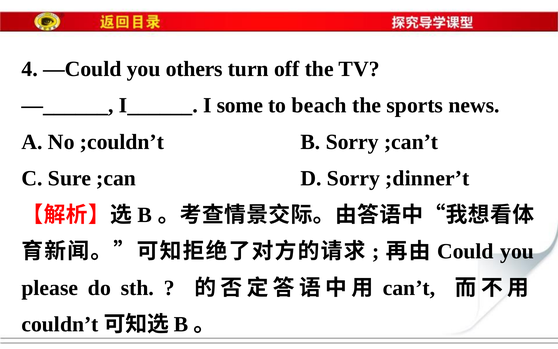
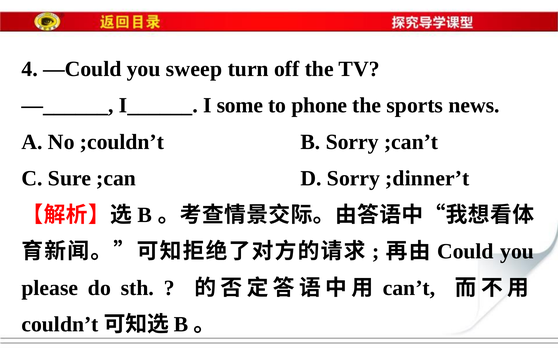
others: others -> sweep (194, 69)
beach: beach -> phone (319, 105)
